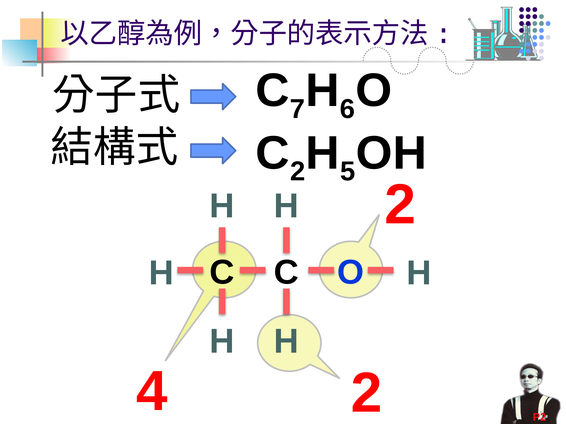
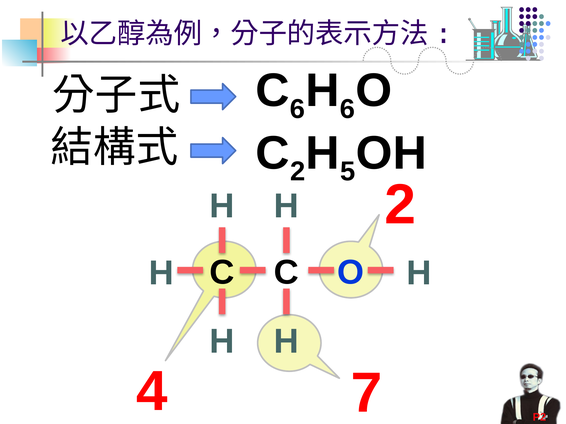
C 7: 7 -> 6 (298, 109)
4 2: 2 -> 7 (366, 394)
